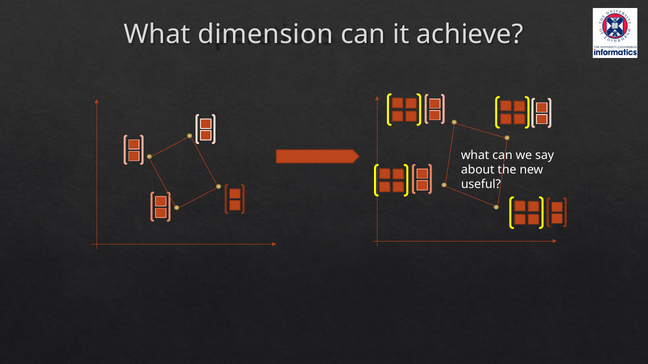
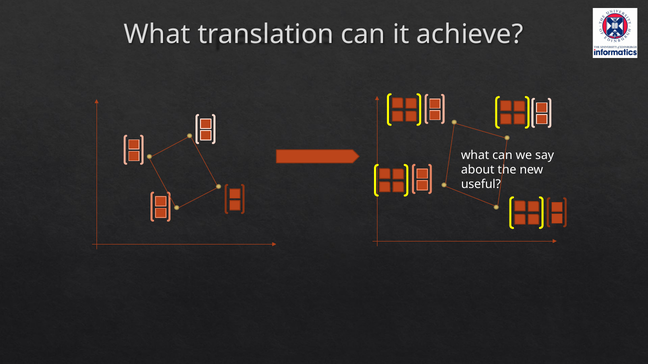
dimension: dimension -> translation (266, 34)
